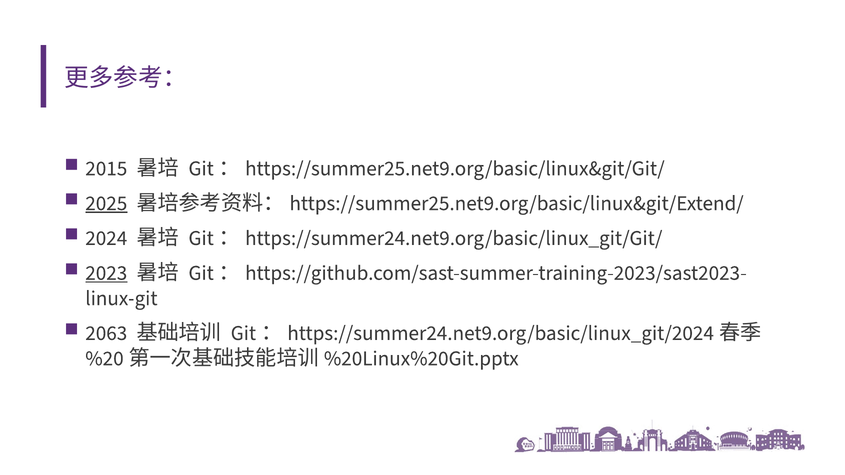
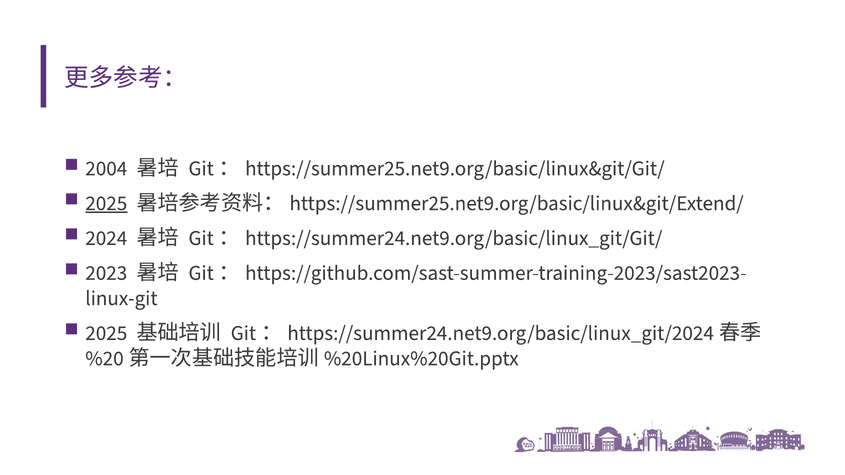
2015: 2015 -> 2004 (106, 168)
2023 underline: present -> none (106, 273)
2063: 2063 -> 2025 (106, 333)
